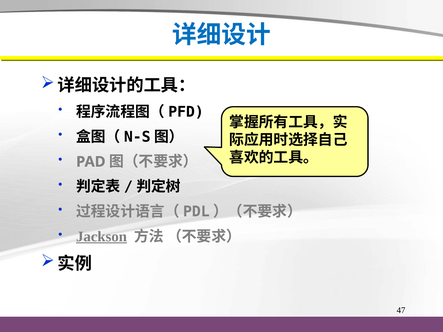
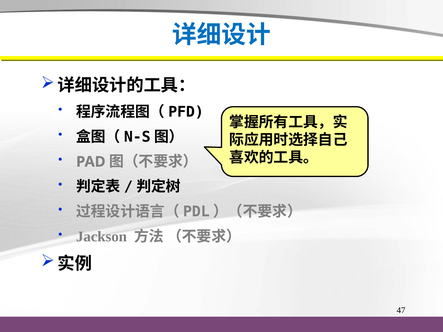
Jackson underline: present -> none (102, 237)
